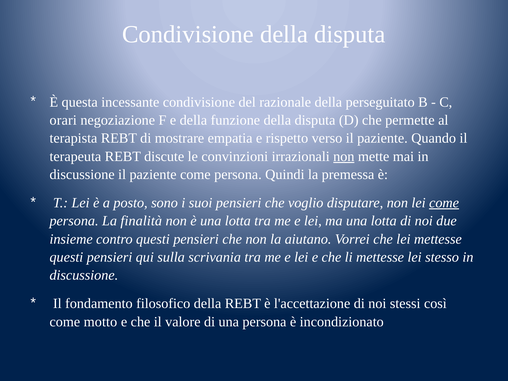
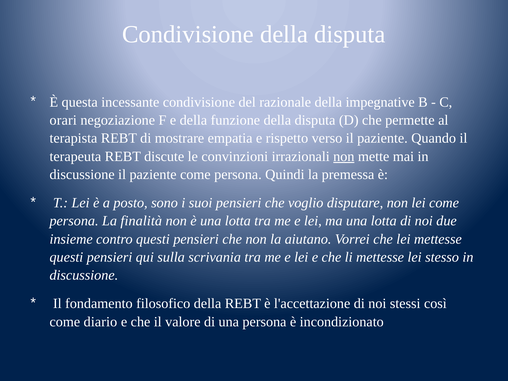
perseguitato: perseguitato -> impegnative (380, 102)
come underline: present -> none (444, 203)
motto: motto -> diario (100, 322)
